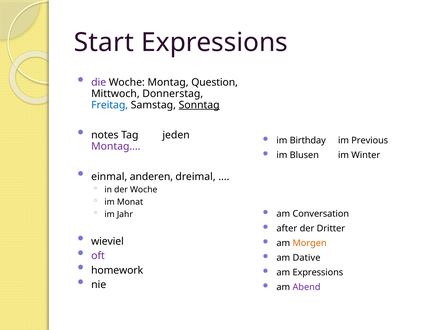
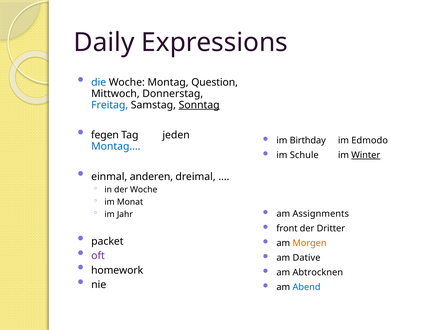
Start: Start -> Daily (104, 43)
die colour: purple -> blue (99, 83)
notes: notes -> fegen (105, 135)
Previous: Previous -> Edmodo (370, 141)
Montag… colour: purple -> blue (116, 147)
Blusen: Blusen -> Schule (304, 155)
Winter underline: none -> present (366, 155)
Conversation: Conversation -> Assignments (321, 214)
after: after -> front (287, 229)
wieviel: wieviel -> packet (107, 242)
am Expressions: Expressions -> Abtrocknen (318, 273)
Abend colour: purple -> blue (307, 288)
